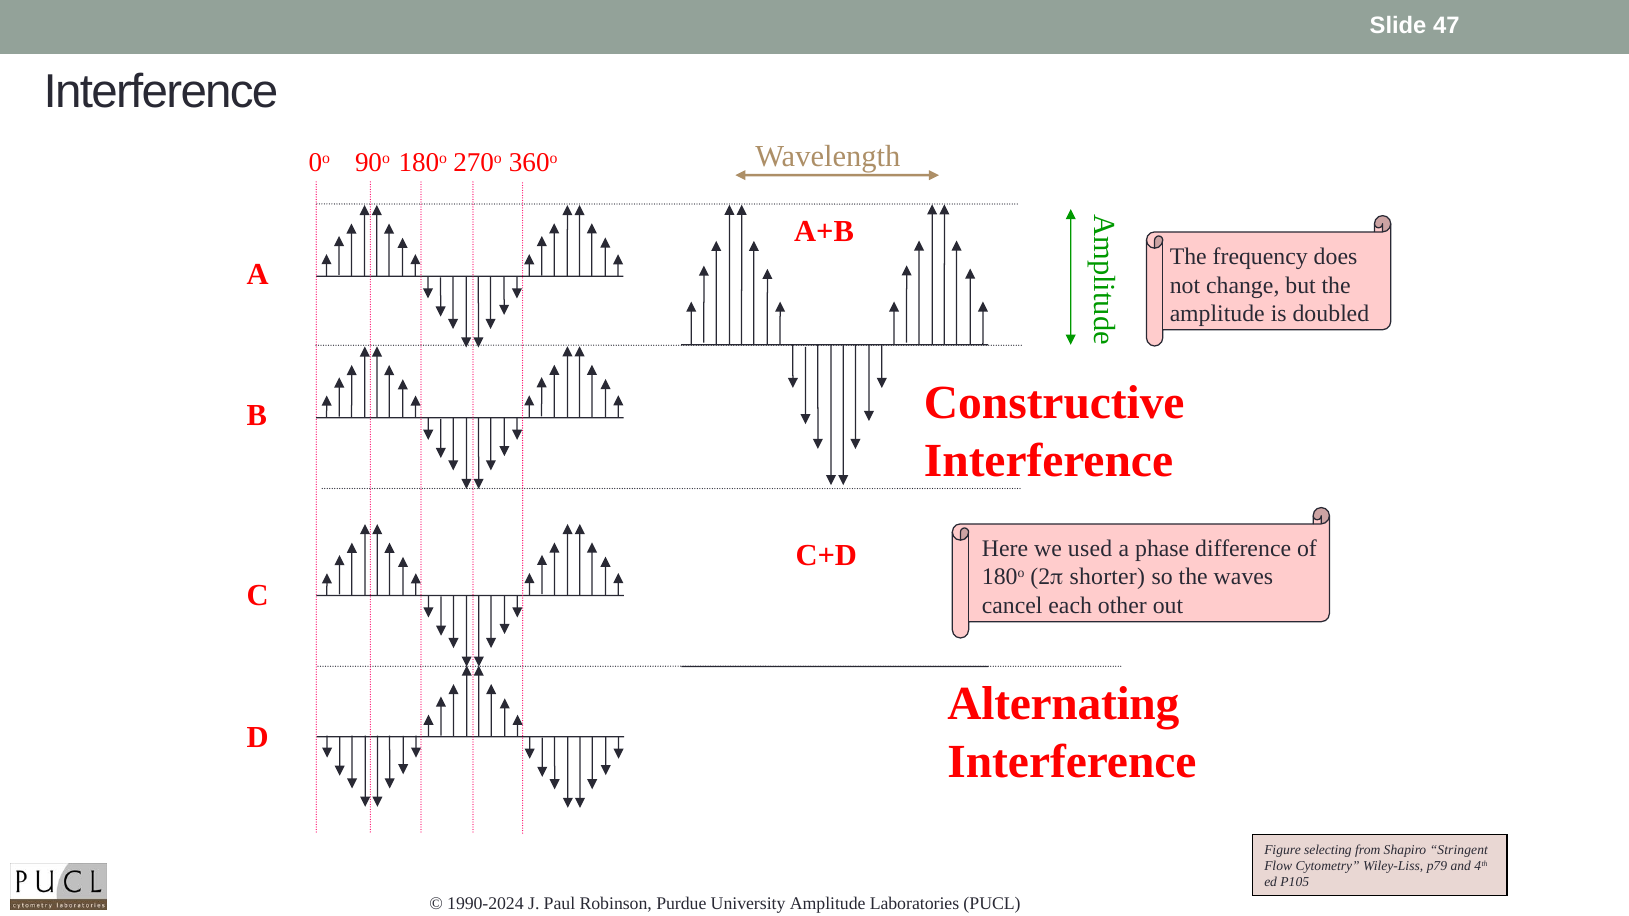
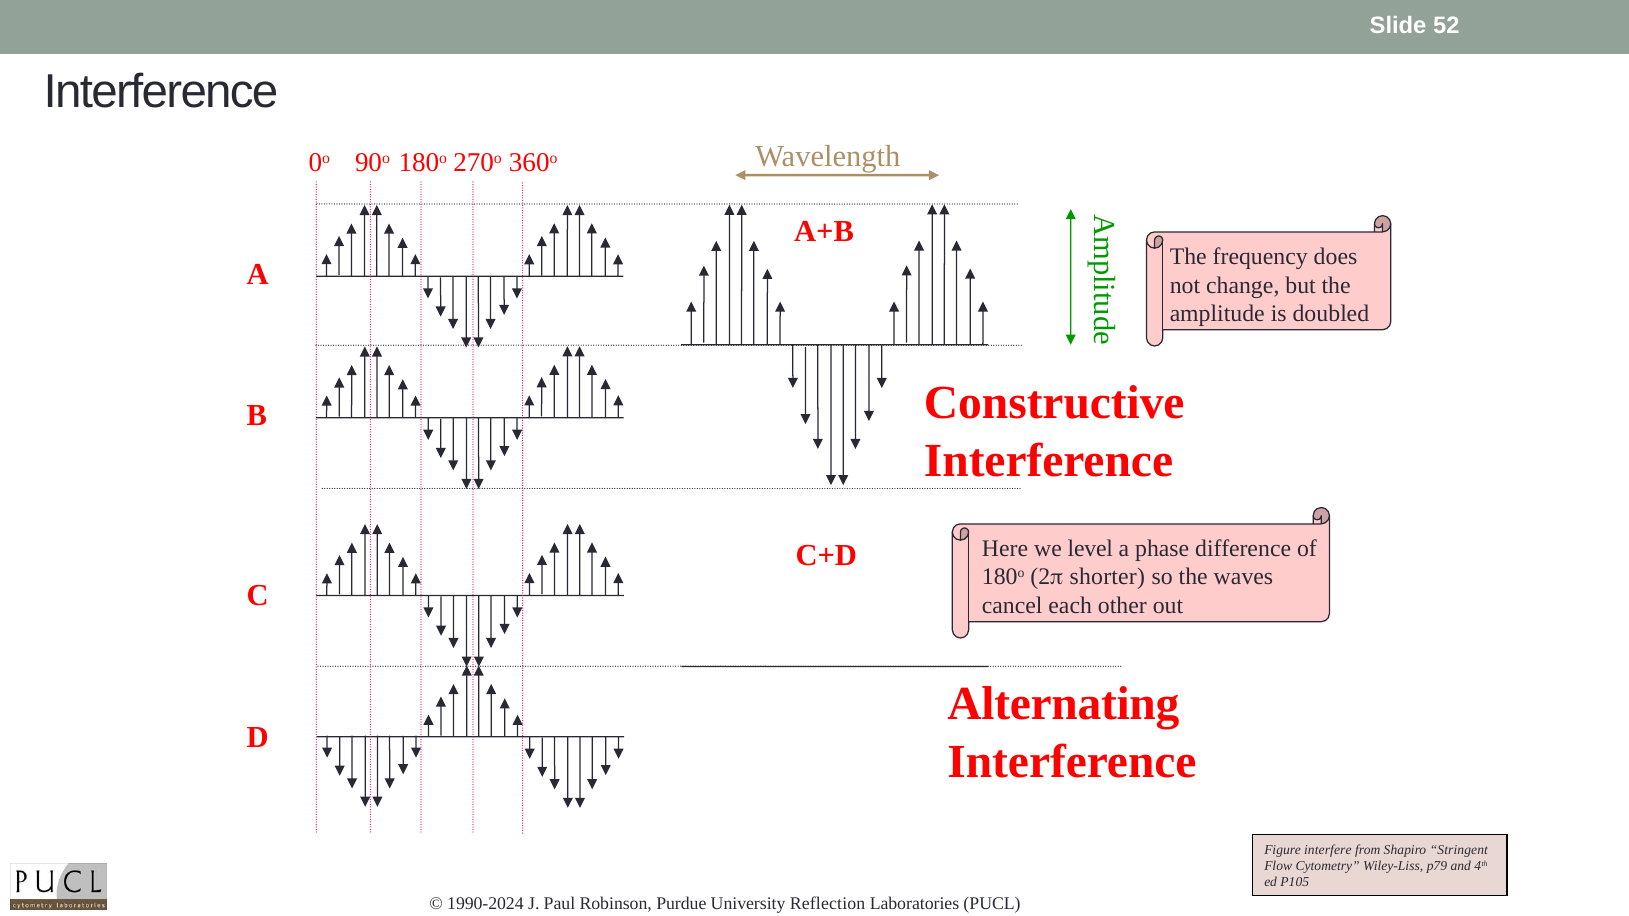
47: 47 -> 52 (1446, 26)
used: used -> level (1090, 549)
selecting: selecting -> interfere (1328, 850)
Amplitude: Amplitude -> Reflection (828, 904)
